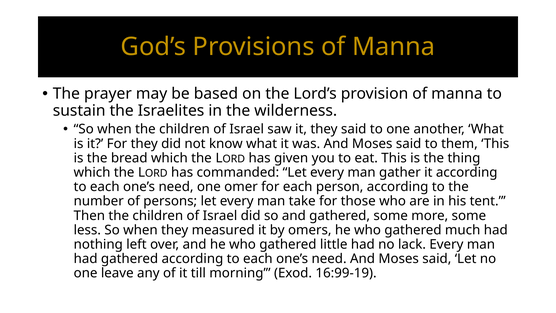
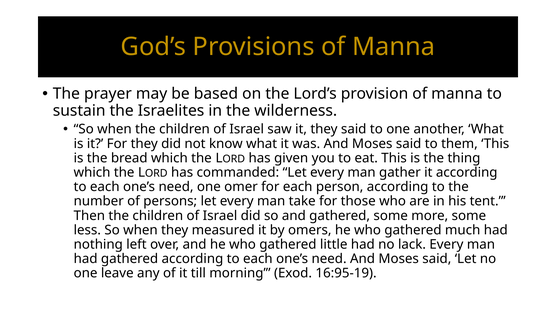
16:99-19: 16:99-19 -> 16:95-19 (346, 273)
